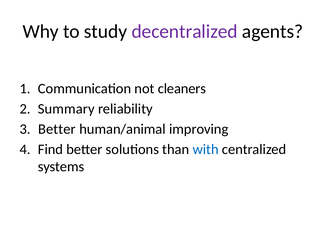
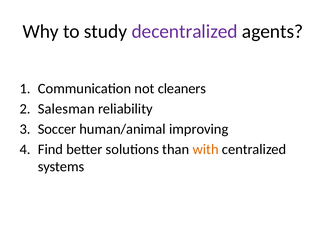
Summary: Summary -> Salesman (66, 109)
Better: Better -> Soccer (57, 129)
with colour: blue -> orange (206, 150)
